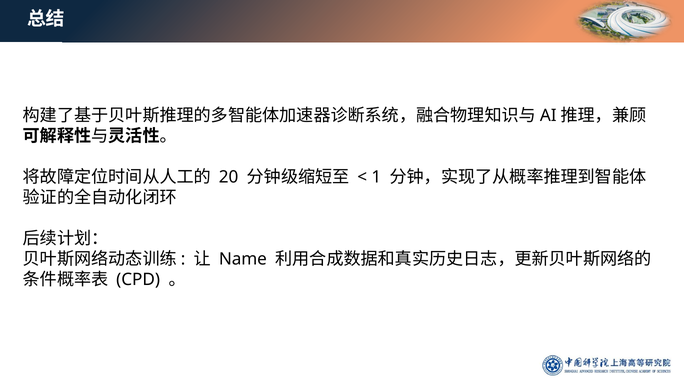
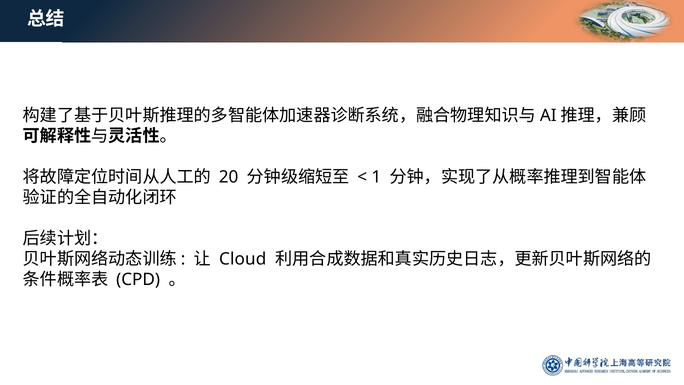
Name: Name -> Cloud (243, 259)
